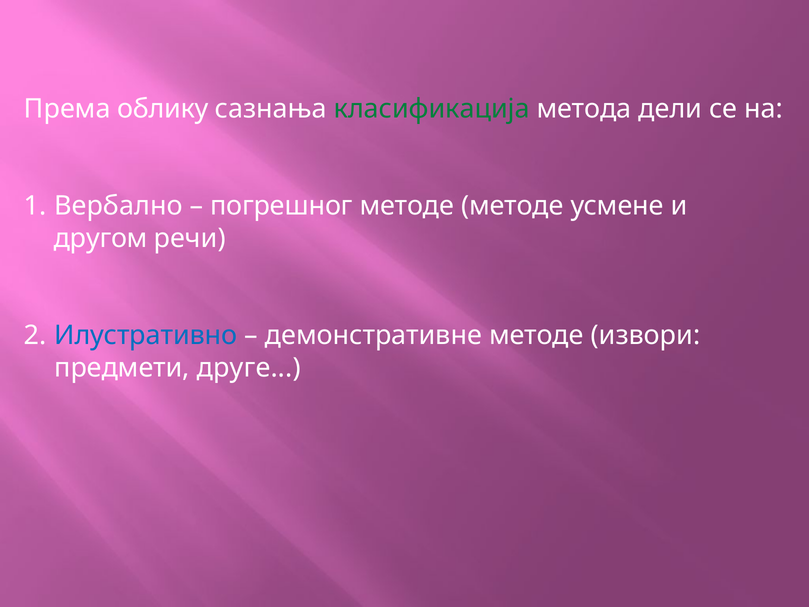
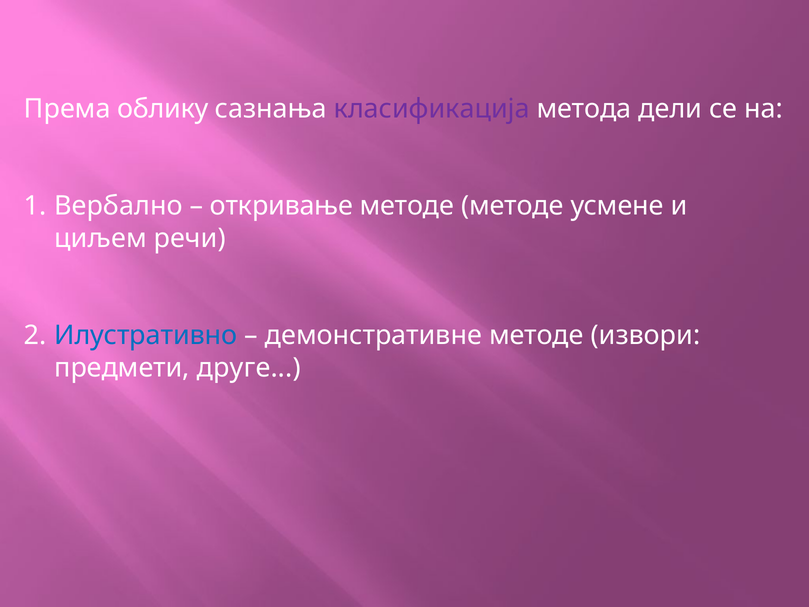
класификација colour: green -> purple (432, 109)
погрешног: погрешног -> откривање (281, 206)
другом: другом -> циљем (101, 238)
